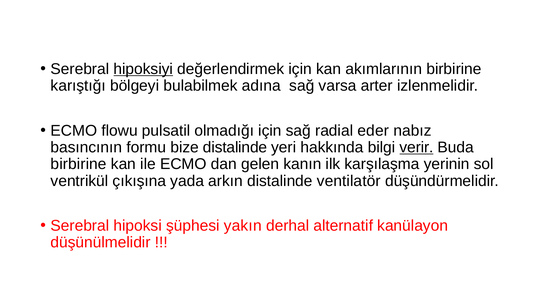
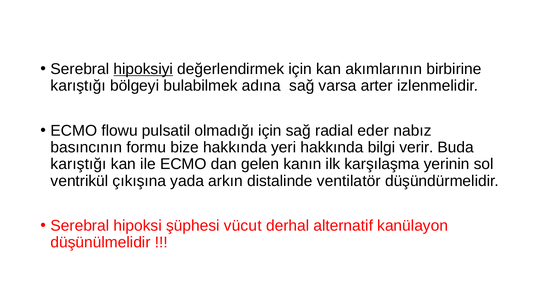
bize distalinde: distalinde -> hakkında (235, 147)
verir underline: present -> none (416, 147)
birbirine: birbirine -> karıştığı (79, 164)
yakın: yakın -> vücut (243, 226)
